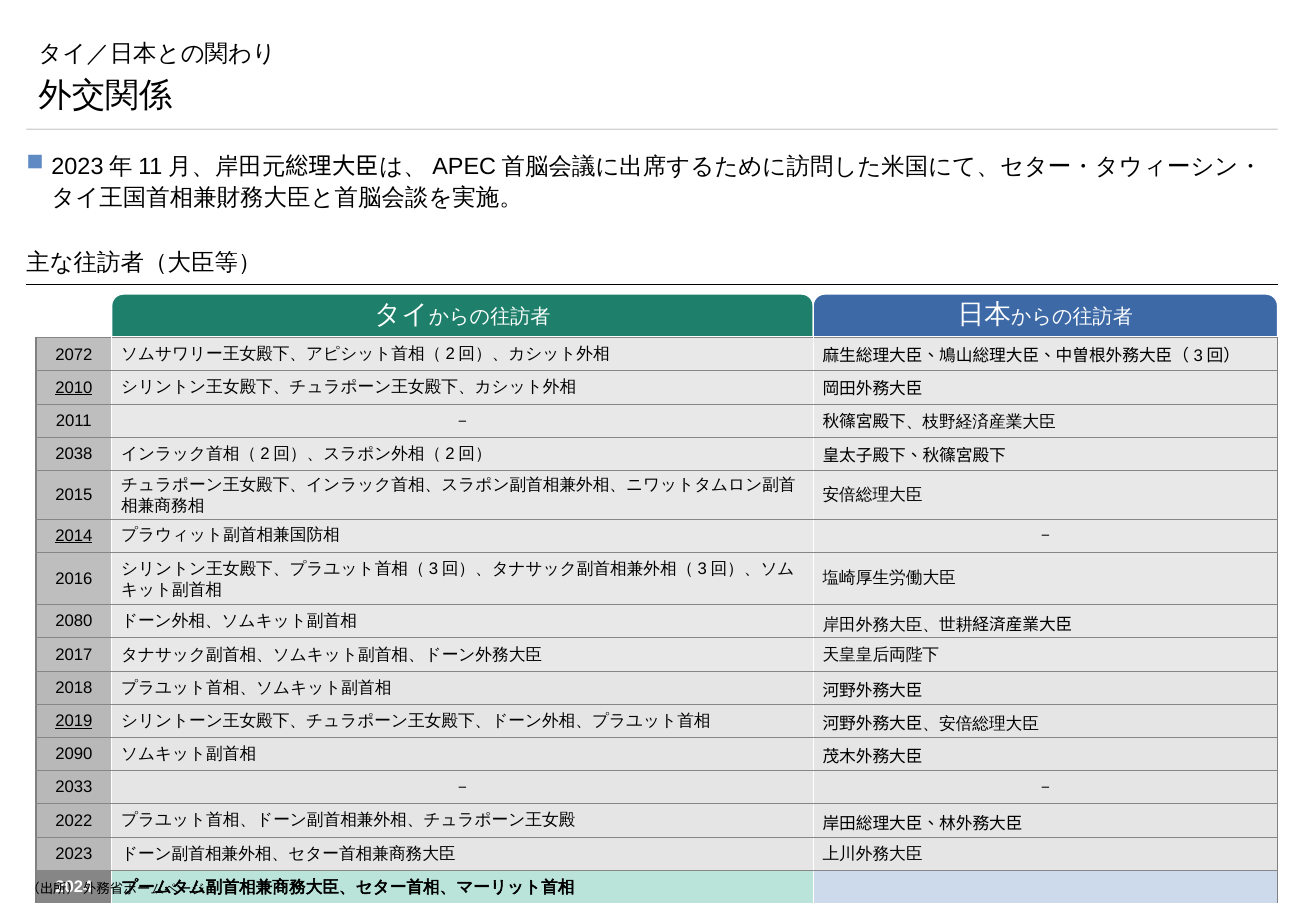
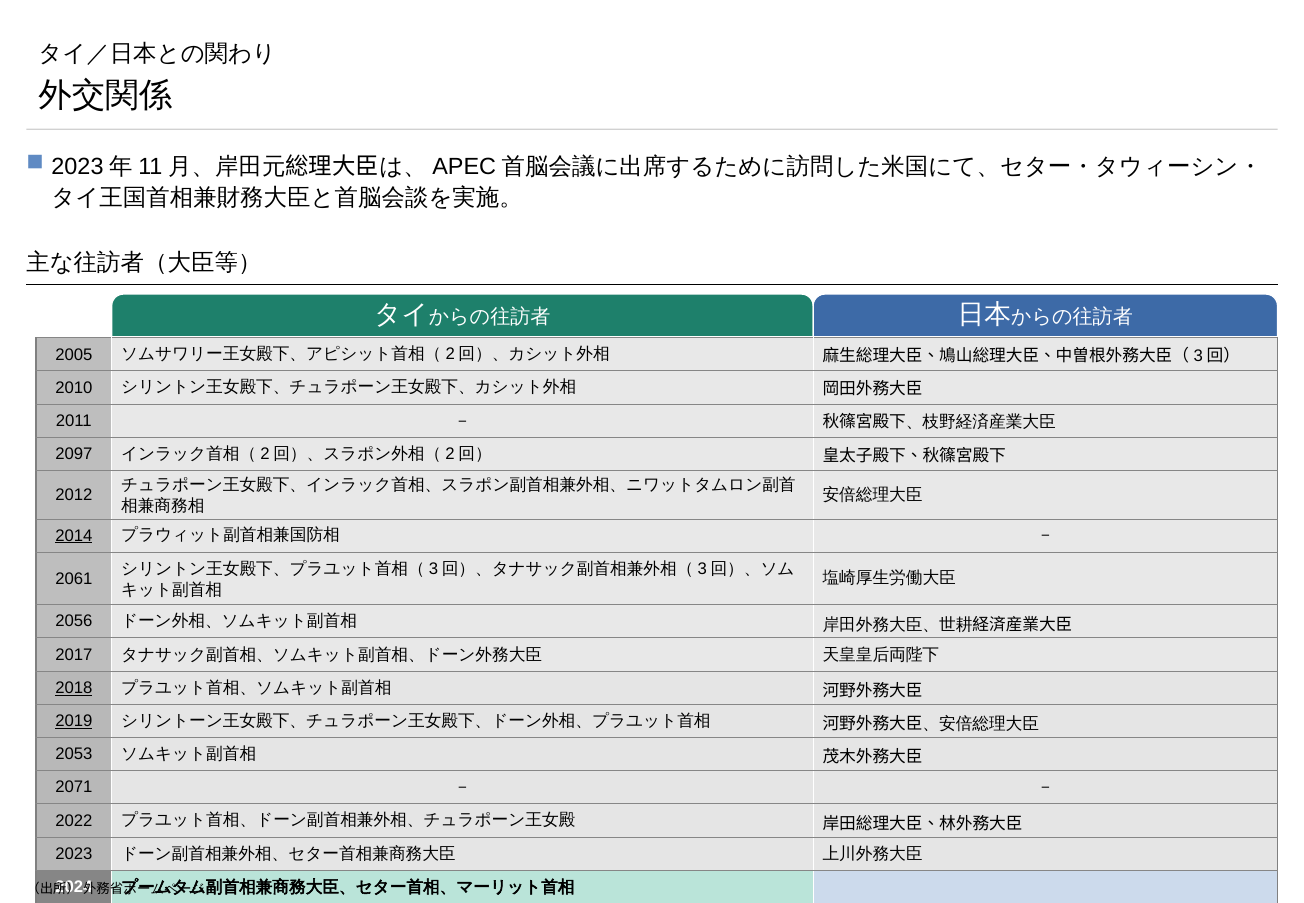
2072: 2072 -> 2005 (74, 354)
2010 underline: present -> none (74, 388)
2038: 2038 -> 2097 (74, 454)
2015: 2015 -> 2012 (74, 495)
2016: 2016 -> 2061 (74, 578)
2080: 2080 -> 2056 (74, 621)
2018 underline: none -> present (74, 688)
2090: 2090 -> 2053 (74, 754)
2033: 2033 -> 2071 (74, 787)
